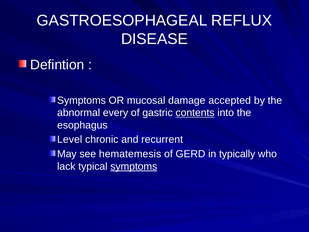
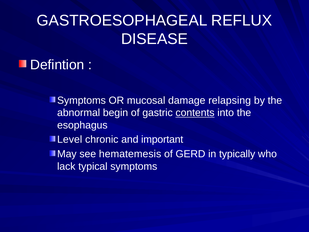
accepted: accepted -> relapsing (230, 100)
every: every -> begin (116, 113)
recurrent: recurrent -> important (162, 139)
symptoms underline: present -> none (134, 166)
